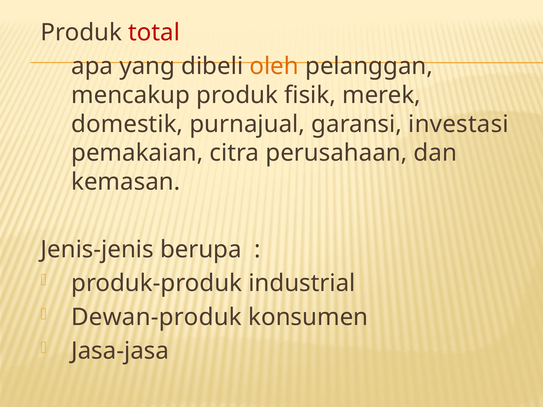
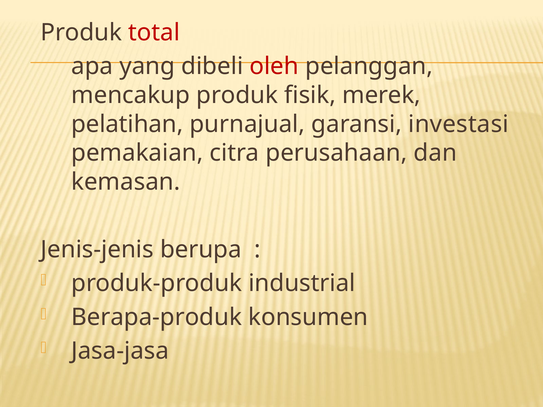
oleh colour: orange -> red (274, 66)
domestik: domestik -> pelatihan (127, 124)
Dewan-produk: Dewan-produk -> Berapa-produk (157, 317)
